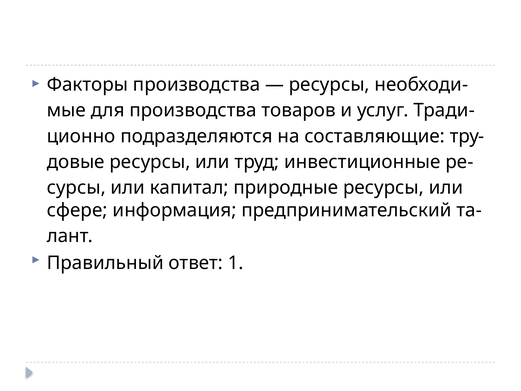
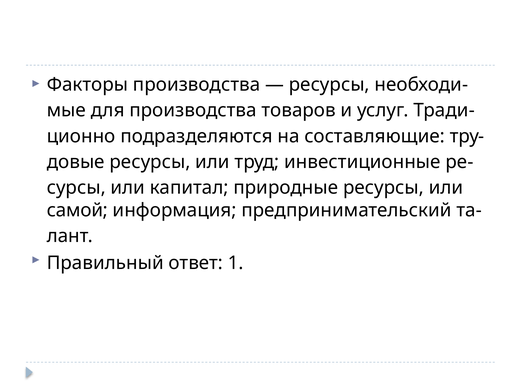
сфере: сфере -> самой (77, 210)
